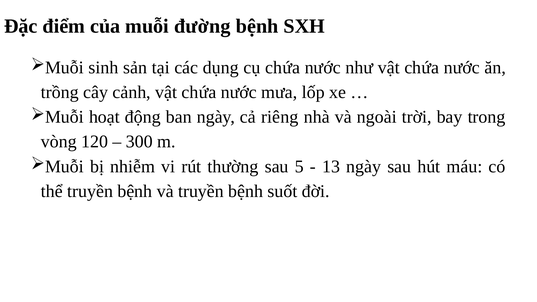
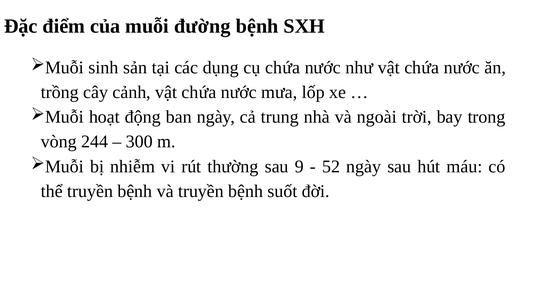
riêng: riêng -> trung (280, 117)
120: 120 -> 244 (95, 142)
5: 5 -> 9 (299, 166)
13: 13 -> 52 (331, 166)
